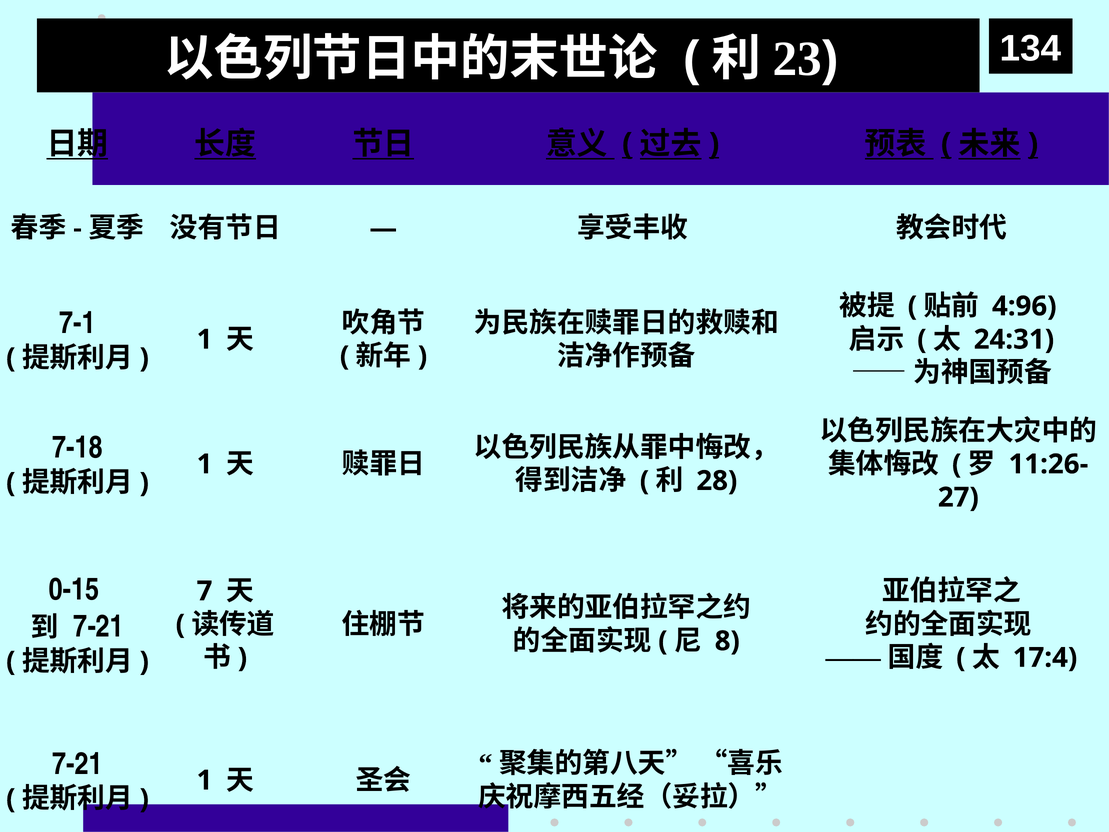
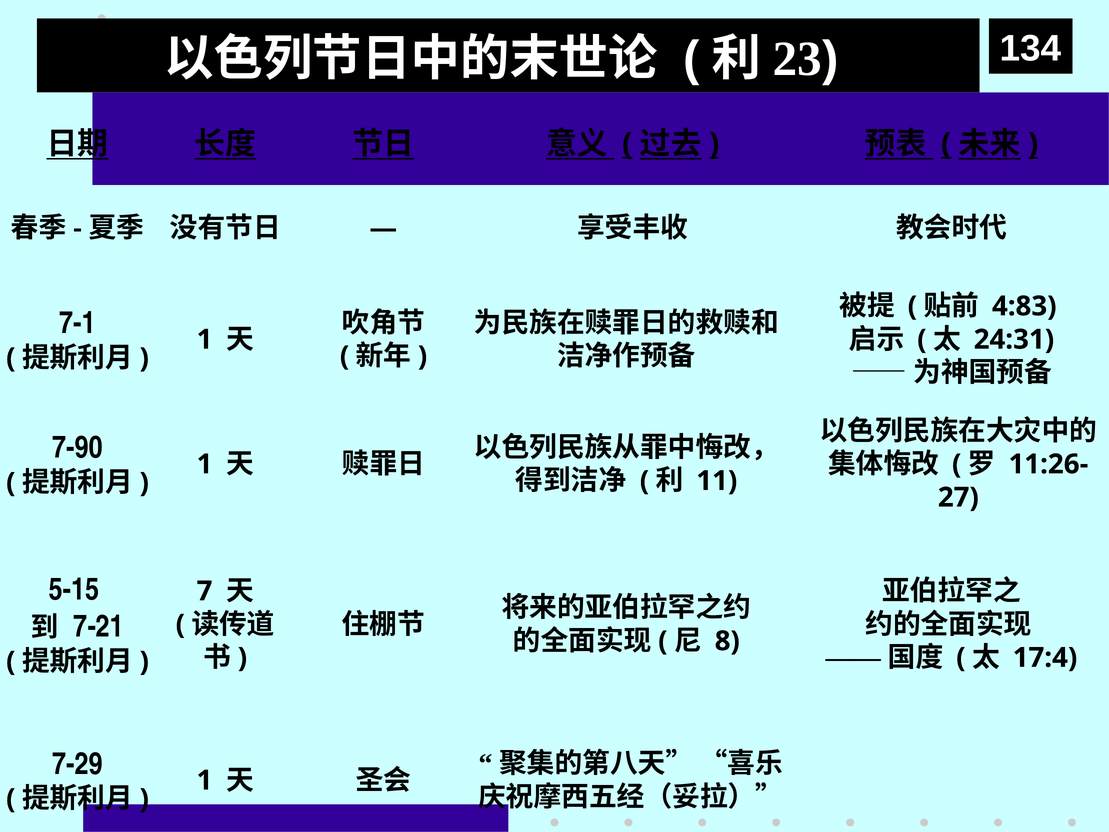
4:96: 4:96 -> 4:83 (1024, 306)
7-18: 7-18 -> 7-90 (77, 448)
28: 28 -> 11 (717, 481)
0-15: 0-15 -> 5-15 (74, 589)
7-21: 7-21 -> 7-29 (77, 764)
